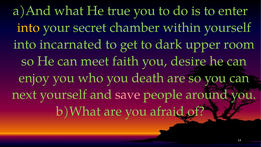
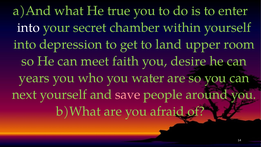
into colour: yellow -> white (28, 28)
incarnated: incarnated -> depression (71, 44)
dark: dark -> land (169, 44)
enjoy: enjoy -> years (34, 78)
death: death -> water (148, 78)
